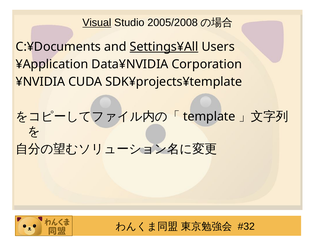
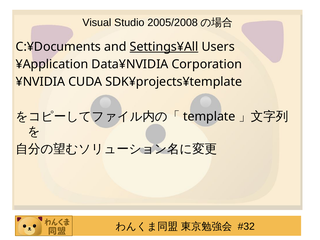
Visual underline: present -> none (97, 23)
